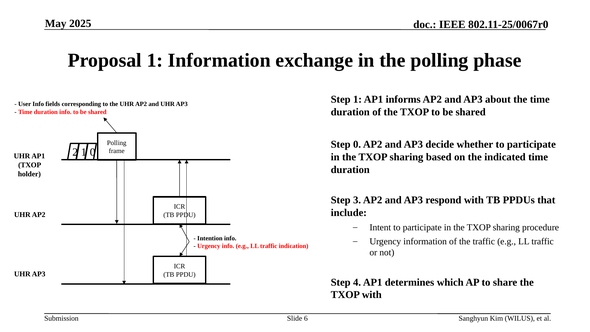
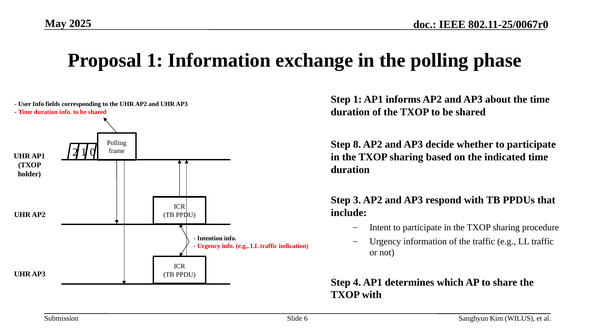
Step 0: 0 -> 8 (357, 144)
